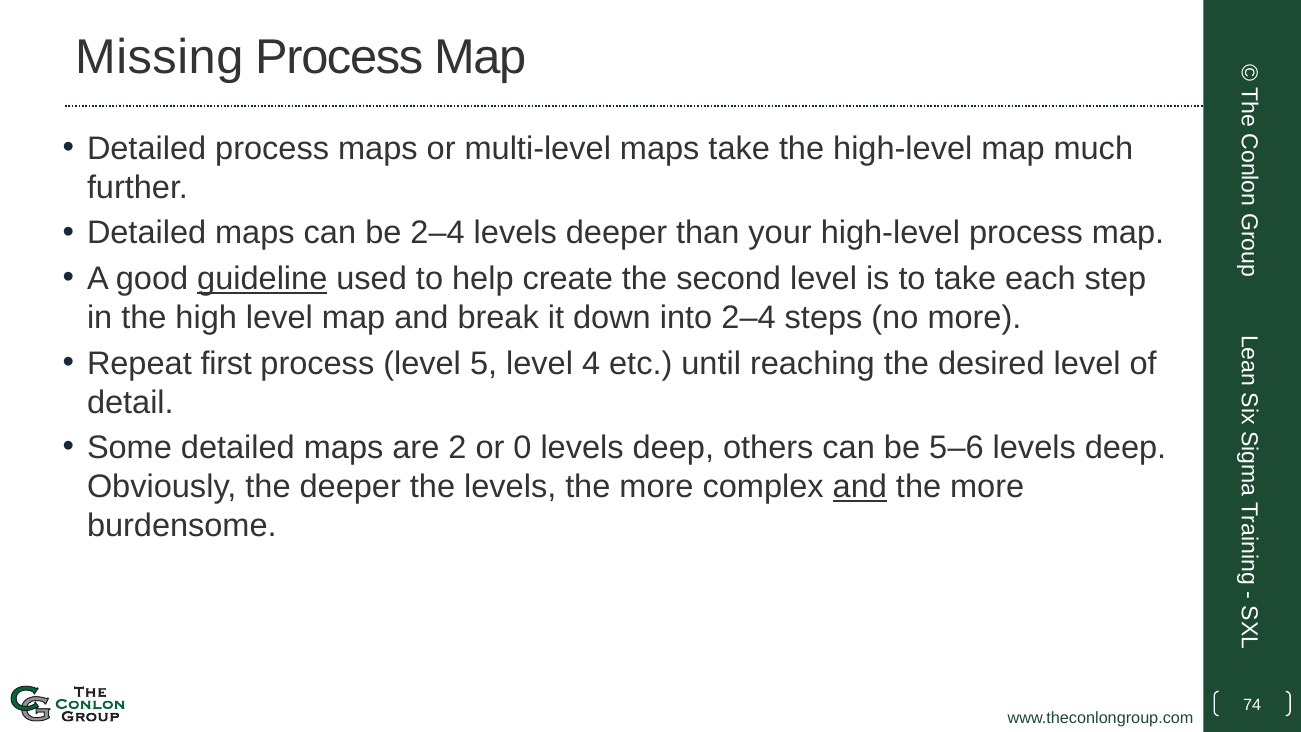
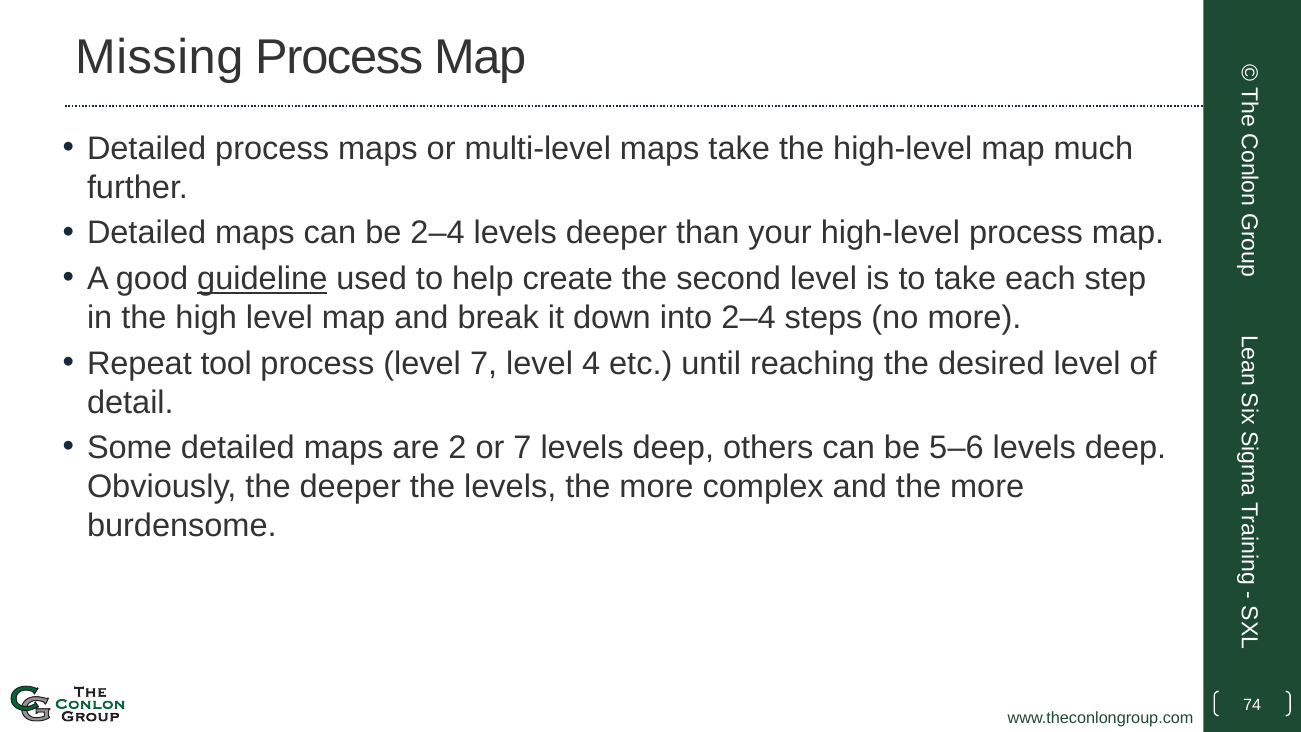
first: first -> tool (226, 363)
level 5: 5 -> 7 (484, 363)
or 0: 0 -> 7 (522, 448)
and underline: present -> none (860, 487)
